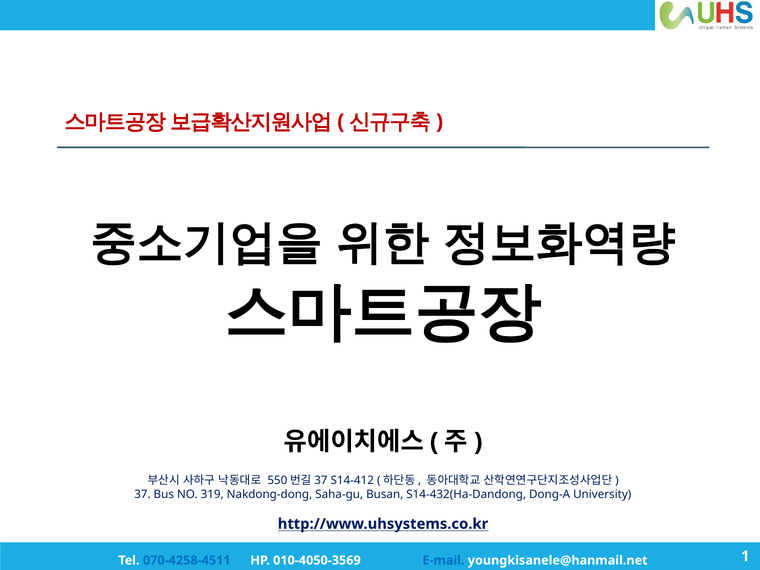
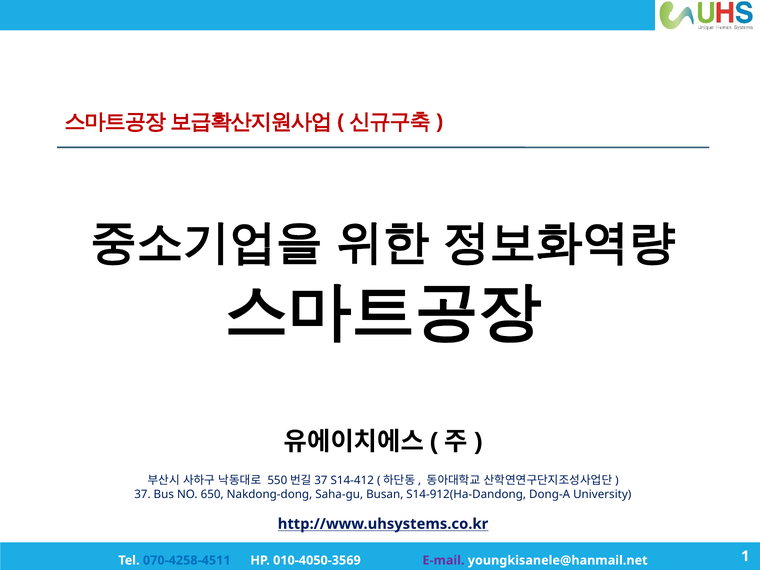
319: 319 -> 650 (212, 495)
S14-432(Ha-Dandong: S14-432(Ha-Dandong -> S14-912(Ha-Dandong (466, 495)
E-mail colour: blue -> purple (443, 560)
